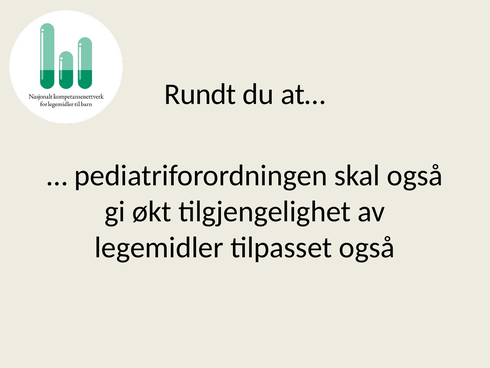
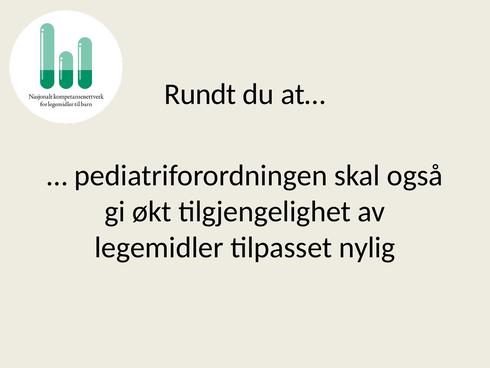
tilpasset også: også -> nylig (367, 247)
